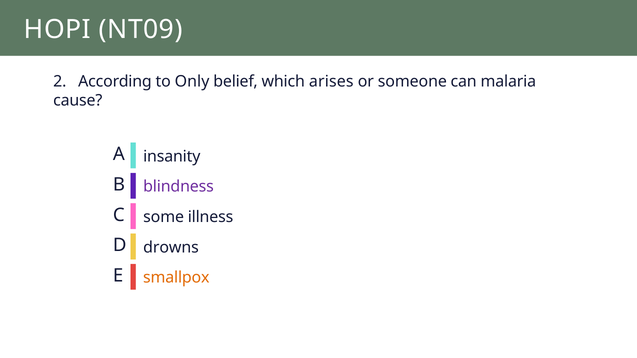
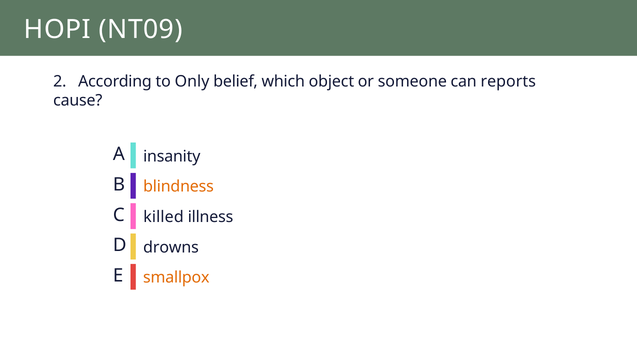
arises: arises -> object (331, 81)
malaria: malaria -> reports (508, 81)
blindness colour: purple -> orange (178, 187)
some: some -> killed (163, 217)
